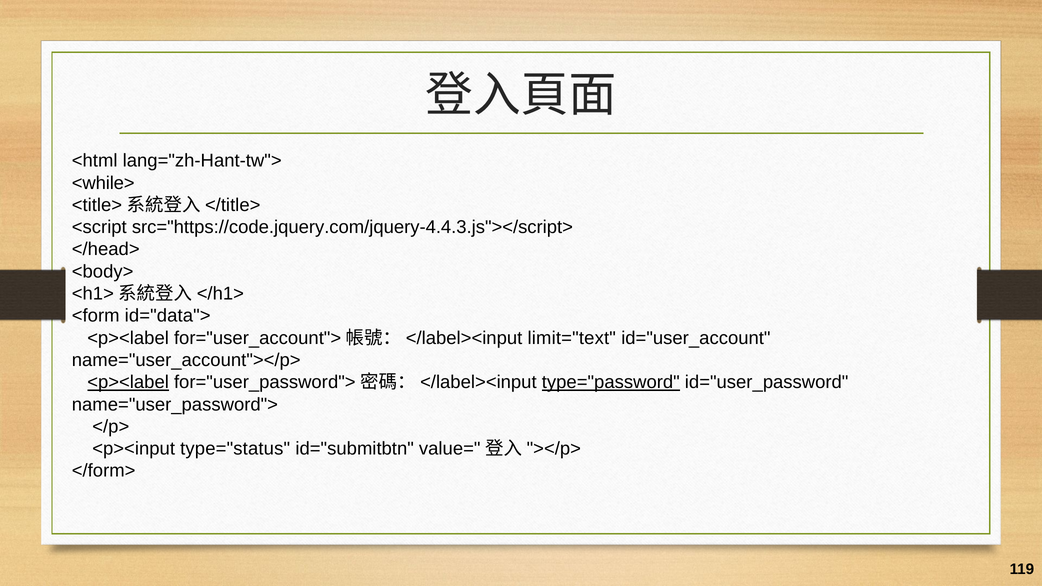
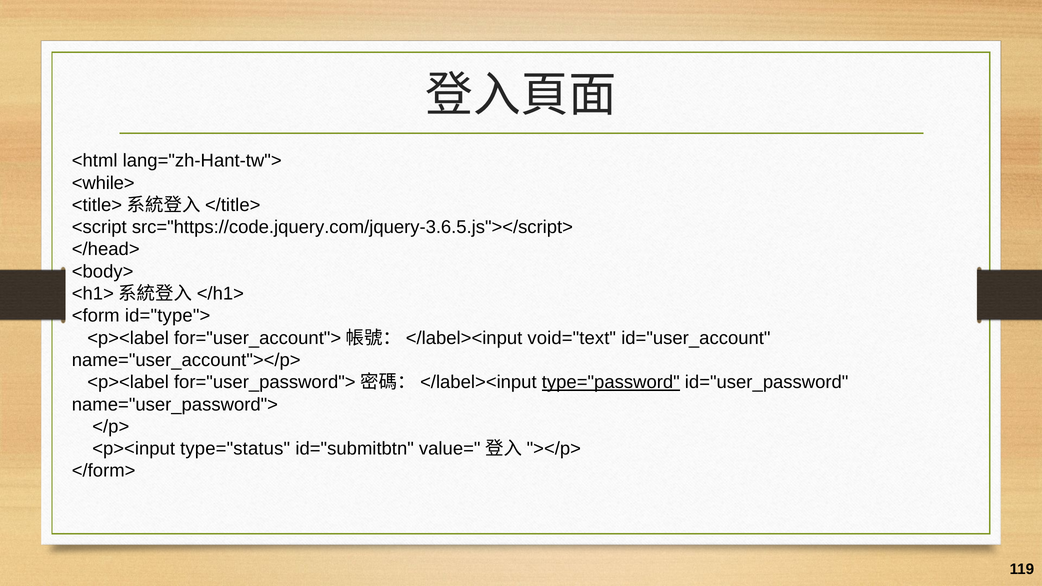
src="https://code.jquery.com/jquery-4.4.3.js"></script>: src="https://code.jquery.com/jquery-4.4.3.js"></script> -> src="https://code.jquery.com/jquery-3.6.5.js"></script> (352, 227)
id="data">: id="data"> -> id="type"> (168, 316)
limit="text: limit="text -> void="text (572, 338)
<p><label underline: present -> none (128, 382)
